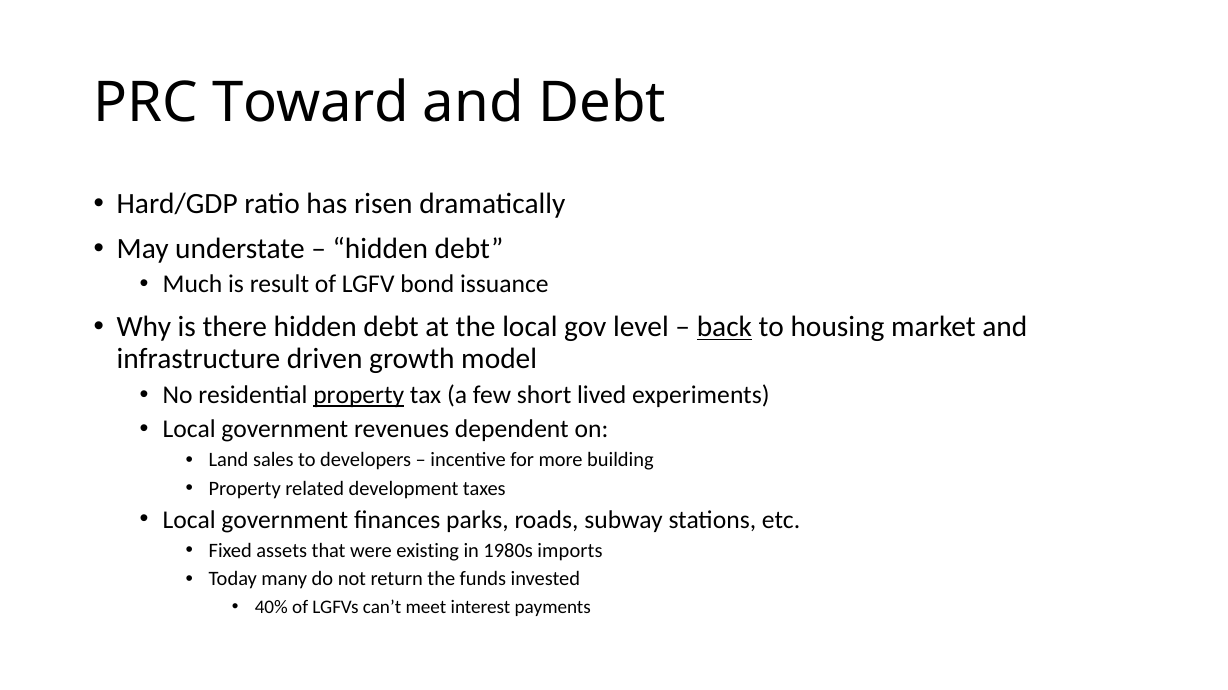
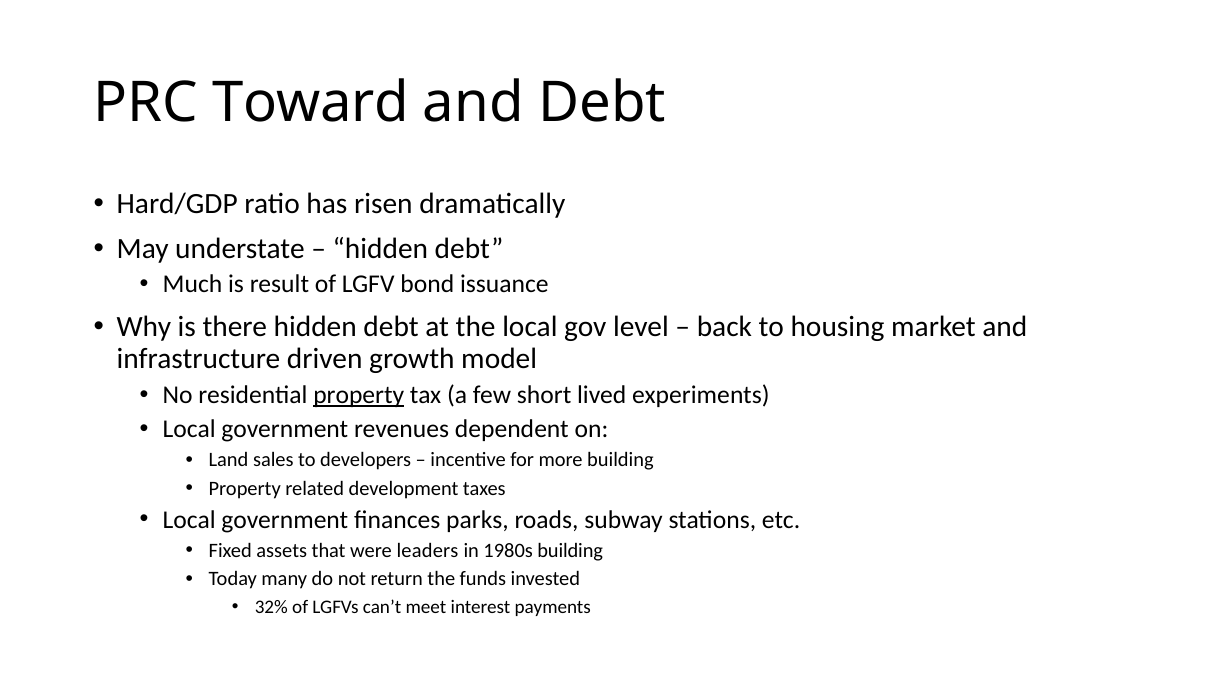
back underline: present -> none (724, 327)
existing: existing -> leaders (428, 551)
1980s imports: imports -> building (570, 551)
40%: 40% -> 32% (271, 608)
